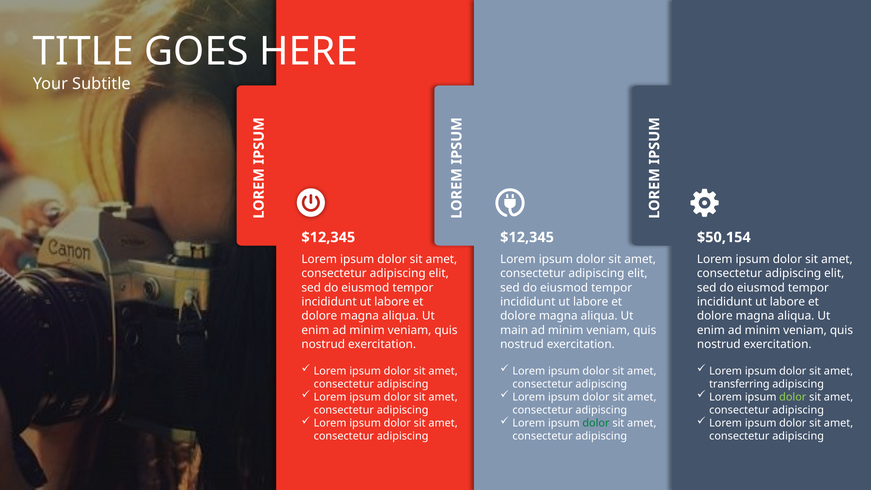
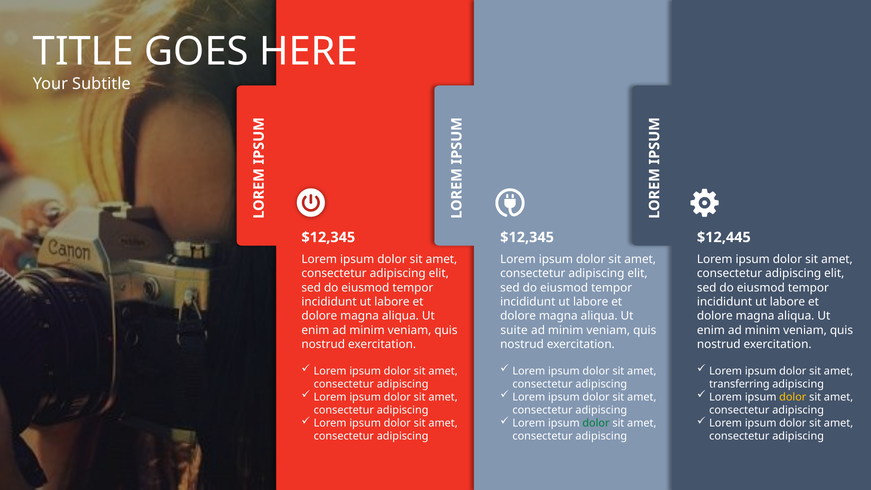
$50,154: $50,154 -> $12,445 (724, 237)
main: main -> suite (514, 330)
dolor colour: light green -> yellow (793, 397)
